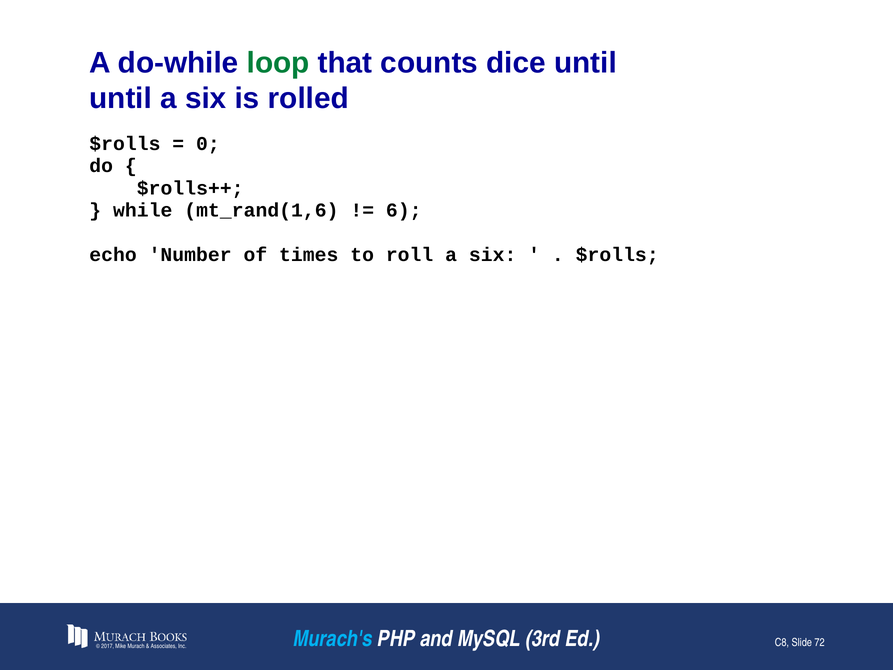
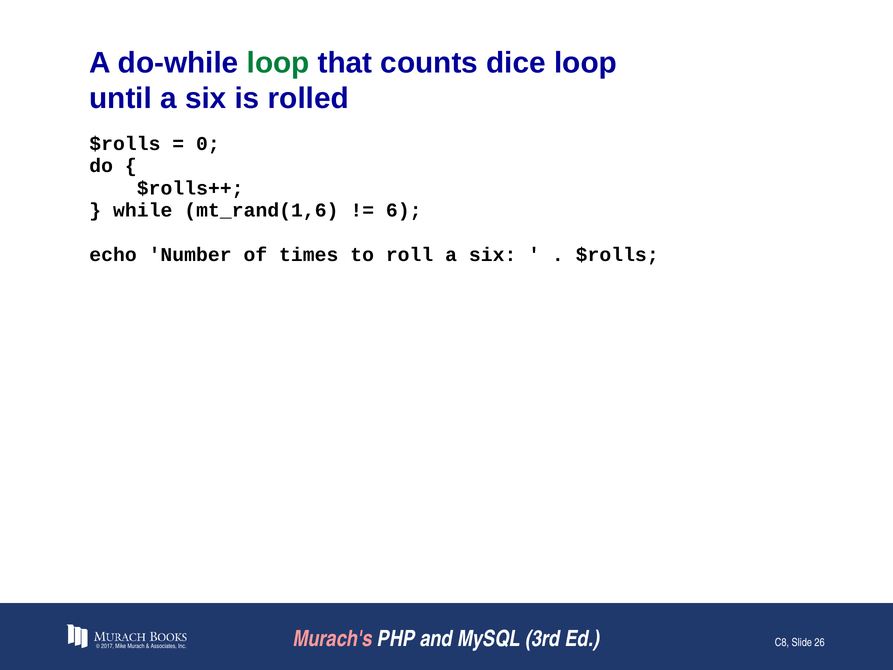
dice until: until -> loop (585, 63)
Murach's colour: light blue -> pink (333, 639)
72: 72 -> 26 (820, 643)
